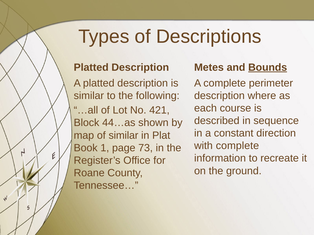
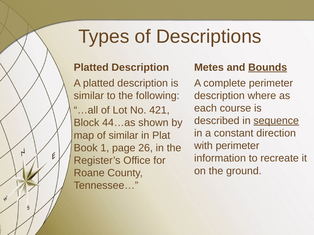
sequence underline: none -> present (276, 121)
with complete: complete -> perimeter (238, 146)
73: 73 -> 26 (146, 148)
